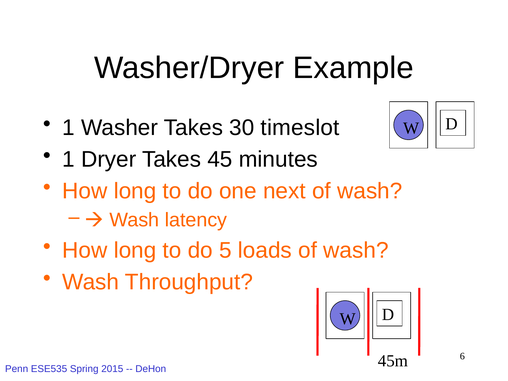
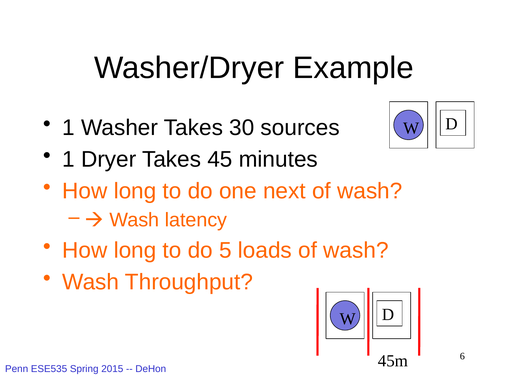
timeslot: timeslot -> sources (300, 128)
